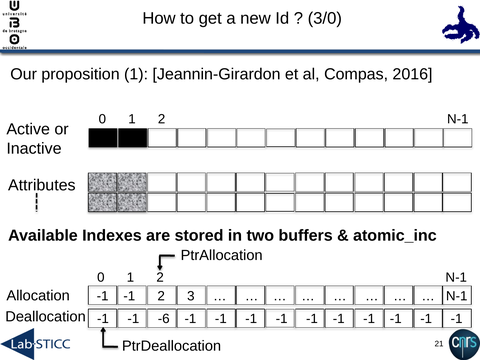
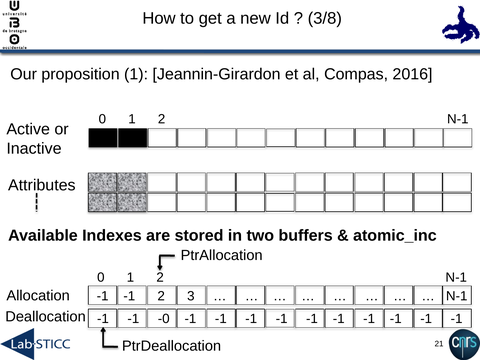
3/0: 3/0 -> 3/8 (325, 18)
-6: -6 -> -0 (164, 319)
